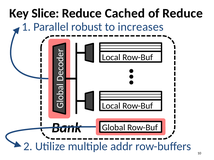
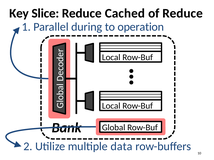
robust: robust -> during (87, 27)
increases: increases -> operation (141, 27)
addr: addr -> data (122, 147)
